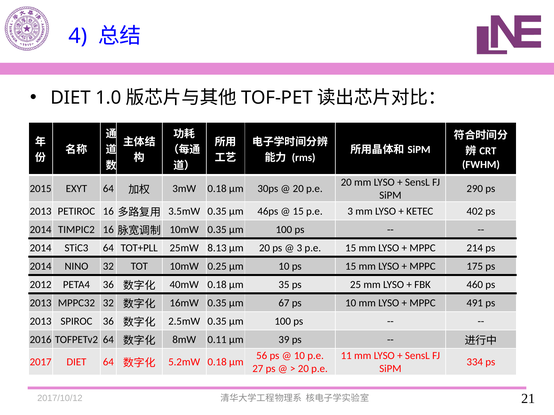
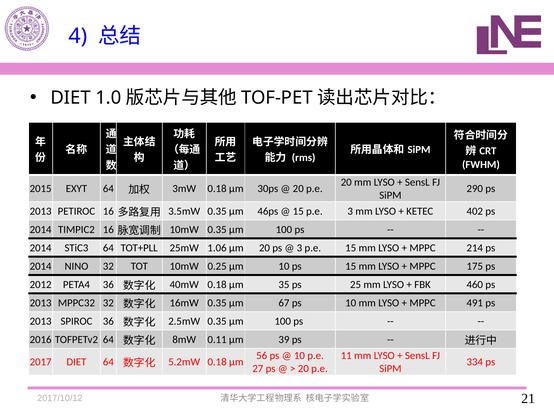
8.13: 8.13 -> 1.06 (217, 248)
